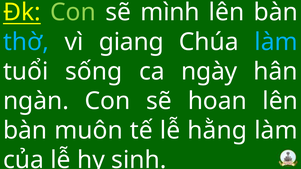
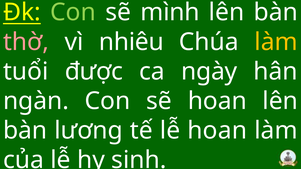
thờ colour: light blue -> pink (26, 42)
giang: giang -> nhiêu (131, 42)
làm colour: light blue -> yellow (276, 42)
sống: sống -> được (94, 72)
muôn: muôn -> lương (89, 131)
lễ hằng: hằng -> hoan (217, 131)
